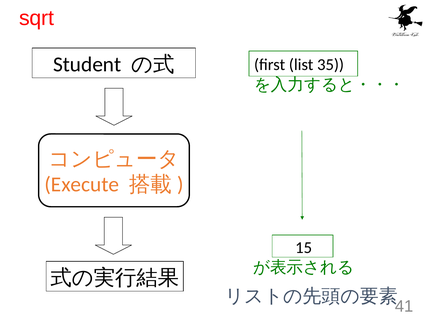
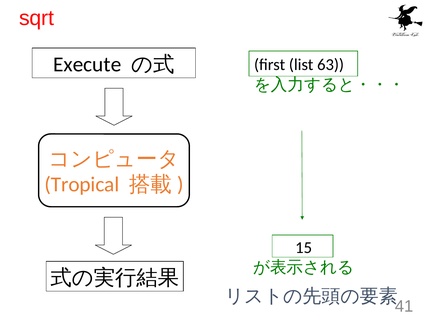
Student: Student -> Execute (87, 64)
35: 35 -> 63 (331, 65)
Execute: Execute -> Tropical (82, 185)
